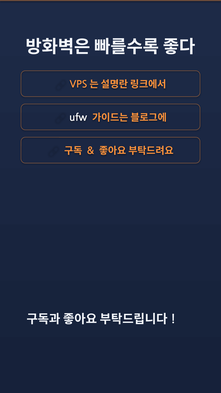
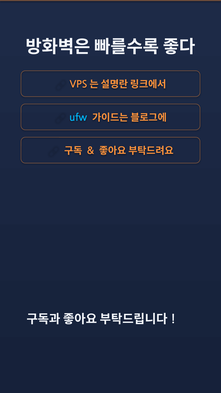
ufw colour: white -> light blue (78, 118)
